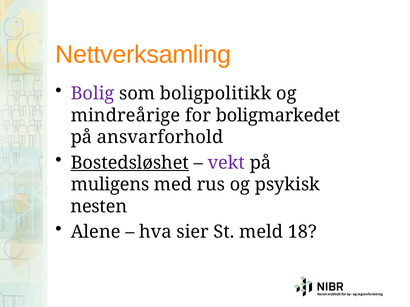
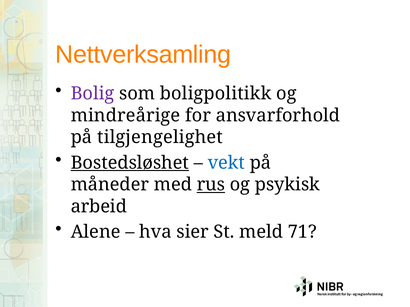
boligmarkedet: boligmarkedet -> ansvarforhold (278, 116)
ansvarforhold: ansvarforhold -> tilgjengelighet (160, 137)
vekt colour: purple -> blue (226, 163)
muligens: muligens -> måneder (110, 185)
rus underline: none -> present (211, 185)
nesten: nesten -> arbeid (99, 207)
18: 18 -> 71 (302, 232)
